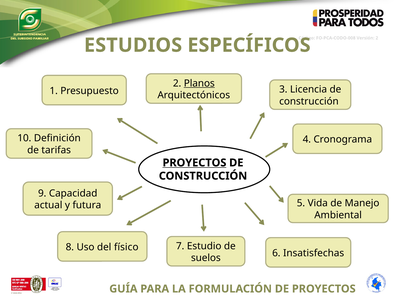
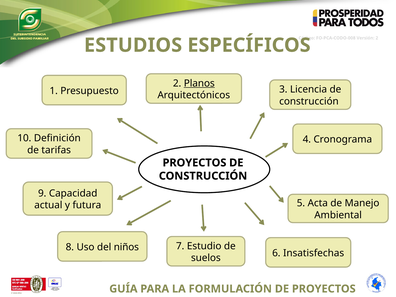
PROYECTOS underline: present -> none (194, 163)
Vida: Vida -> Acta (318, 203)
físico: físico -> niños (126, 247)
